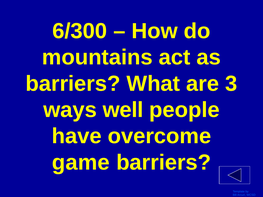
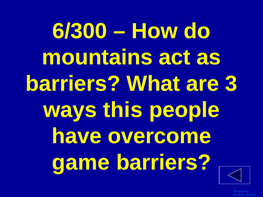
well: well -> this (123, 110)
